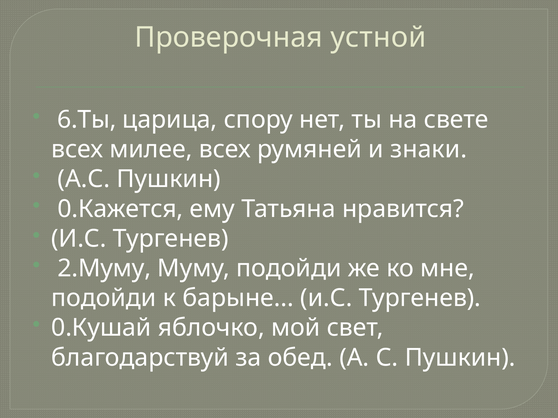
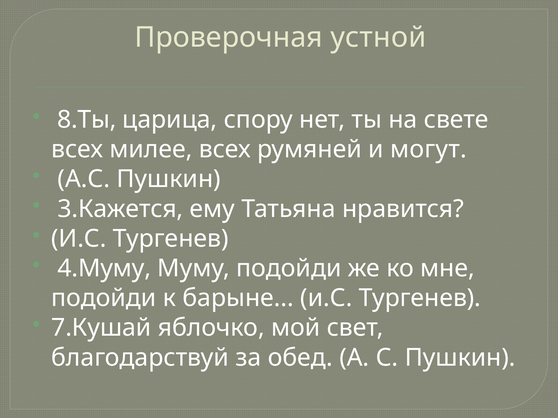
6.Ты: 6.Ты -> 8.Ты (87, 120)
знаки: знаки -> могут (429, 150)
0.Кажется: 0.Кажется -> 3.Кажется (120, 209)
2.Муму: 2.Муму -> 4.Муму (104, 269)
0.Кушай: 0.Кушай -> 7.Кушай (101, 328)
